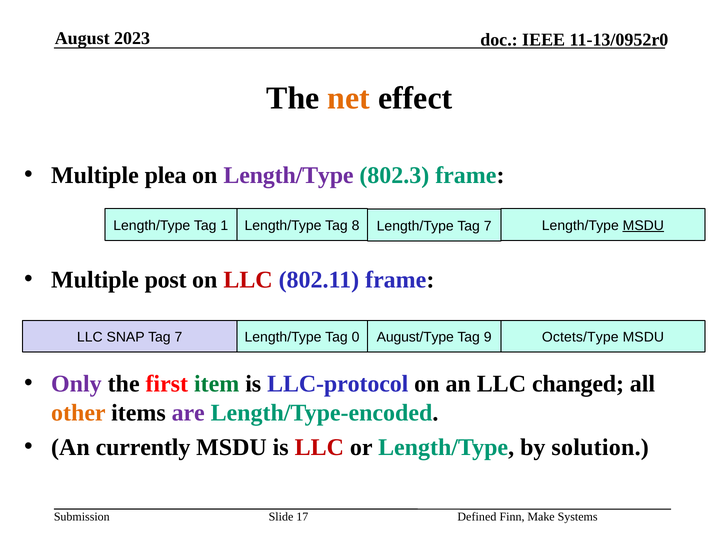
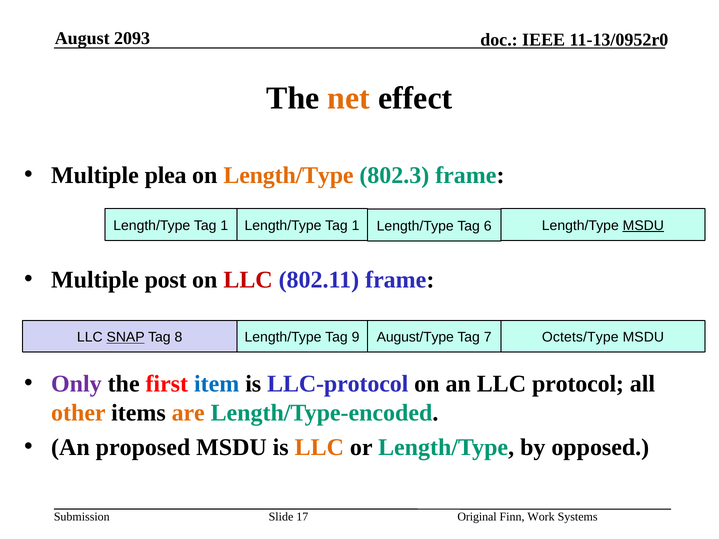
2023: 2023 -> 2093 (132, 38)
Length/Type colour: purple -> orange (289, 175)
8: 8 -> 1 (356, 226)
Length/Type Tag 7: 7 -> 6 (488, 226)
SNAP underline: none -> present (126, 337)
7: 7 -> 8 (178, 337)
0: 0 -> 9 (356, 337)
9: 9 -> 7 (488, 337)
item colour: green -> blue (217, 384)
changed: changed -> protocol (578, 384)
are colour: purple -> orange (188, 413)
currently: currently -> proposed (143, 448)
LLC colour: red -> orange (319, 448)
solution: solution -> opposed (600, 448)
Defined: Defined -> Original (477, 517)
Make: Make -> Work (541, 517)
